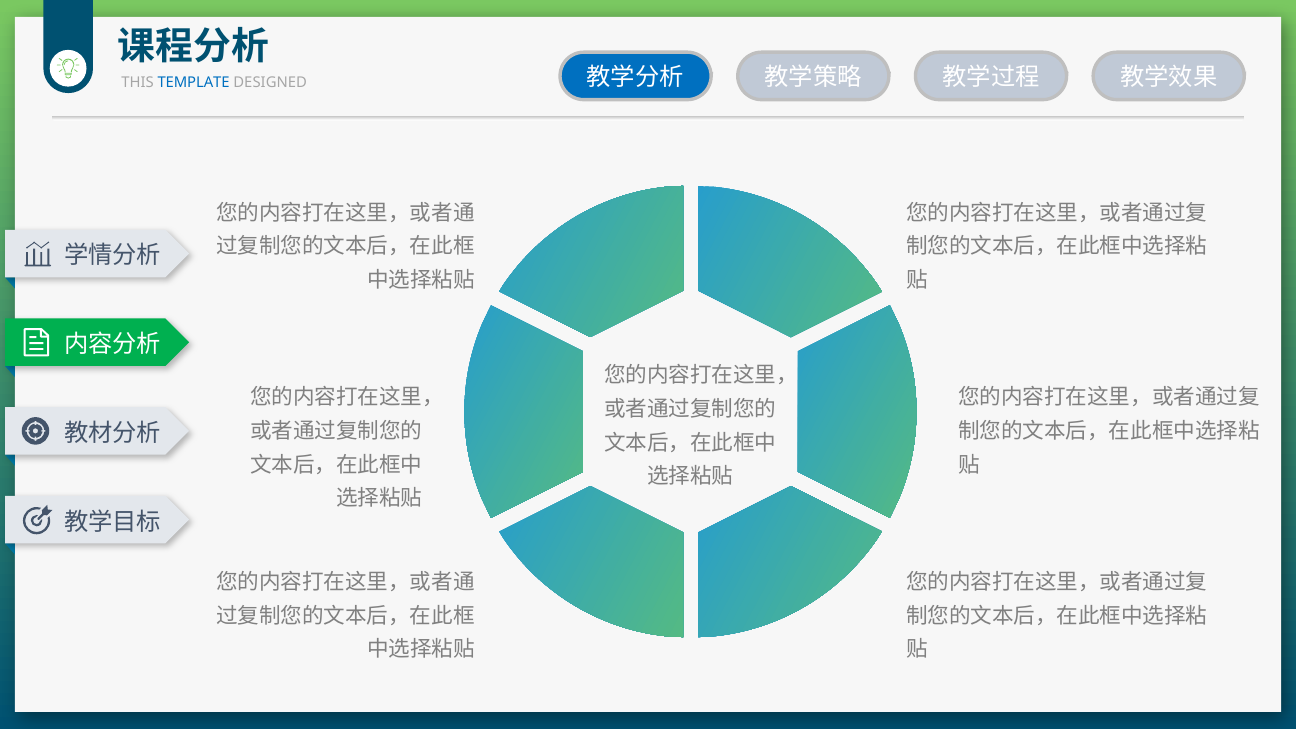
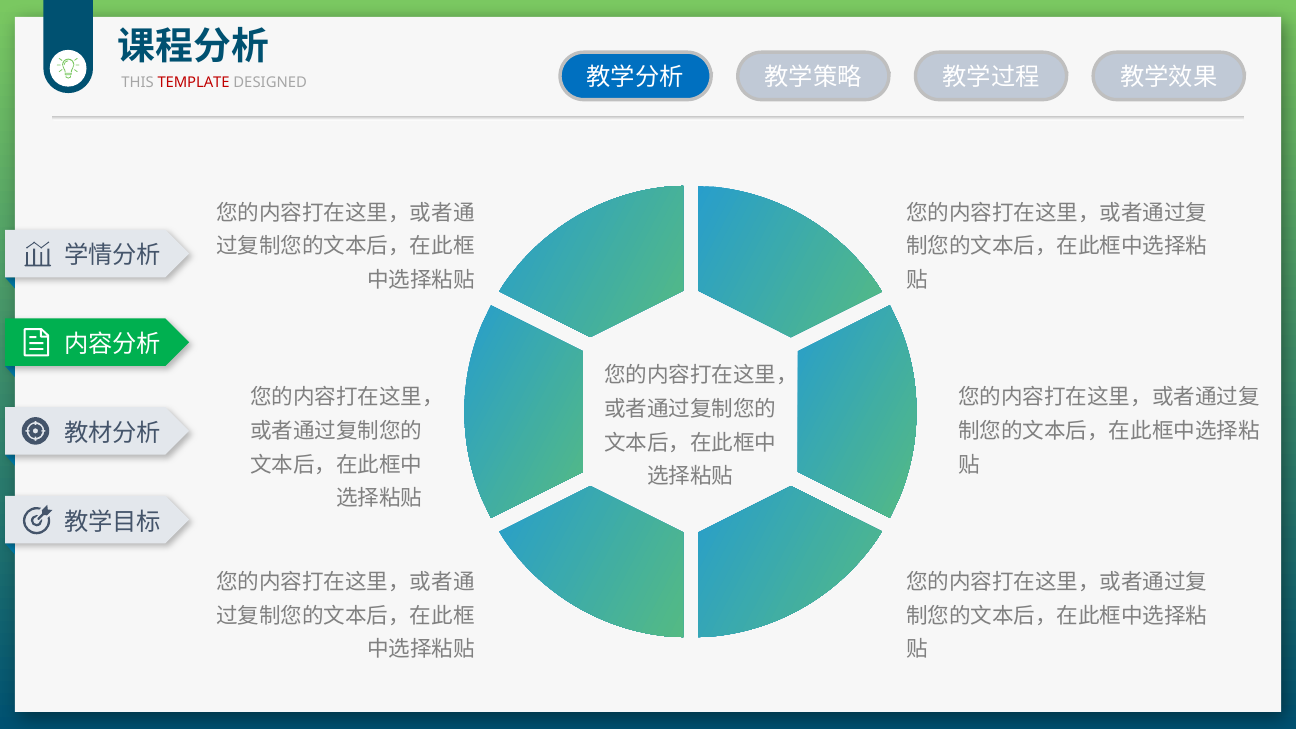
TEMPLATE colour: blue -> red (194, 83)
